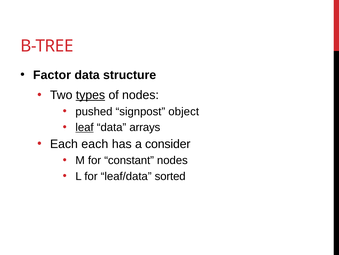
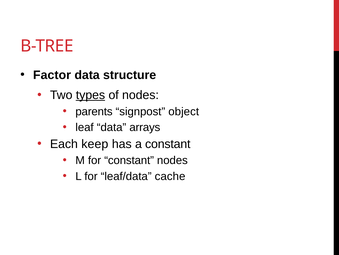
pushed: pushed -> parents (94, 111)
leaf underline: present -> none (85, 127)
Each each: each -> keep (95, 144)
a consider: consider -> constant (168, 144)
sorted: sorted -> cache (170, 176)
